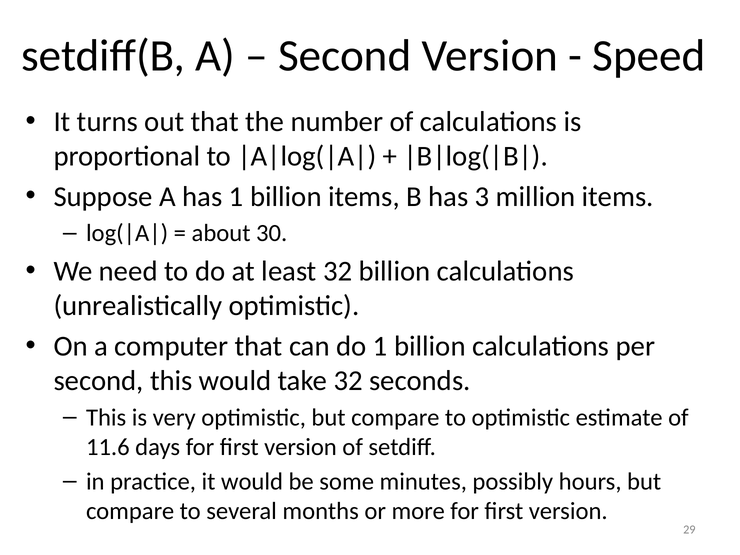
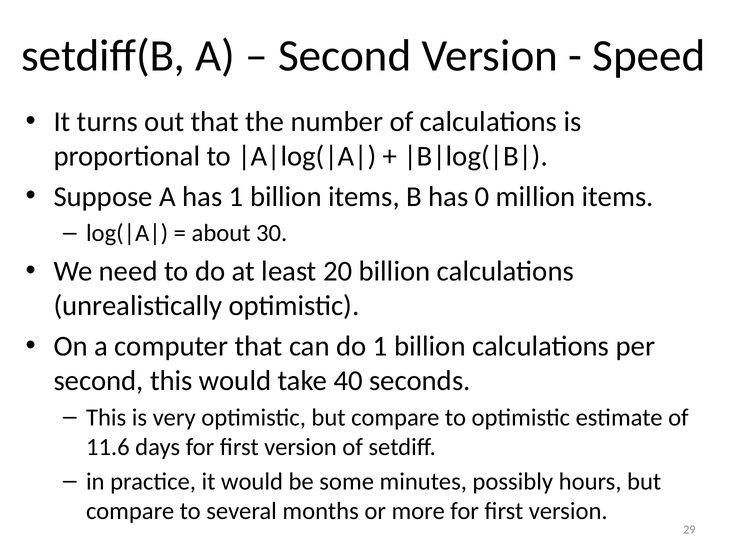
3: 3 -> 0 (482, 197)
least 32: 32 -> 20 (338, 271)
take 32: 32 -> 40 (348, 381)
